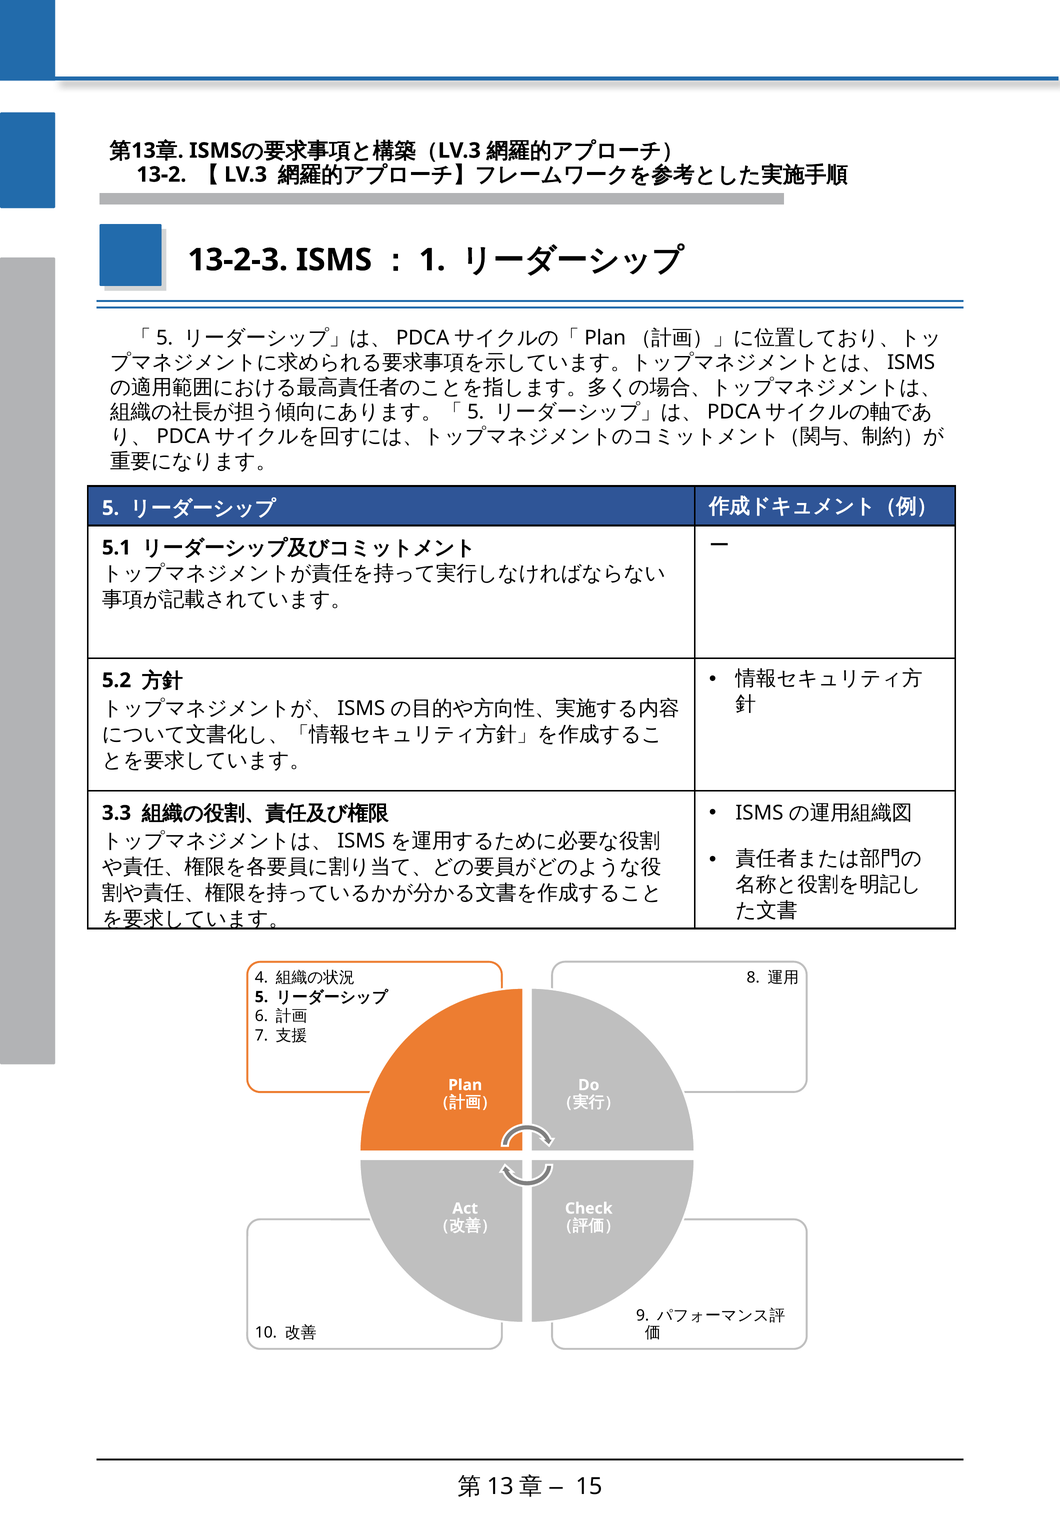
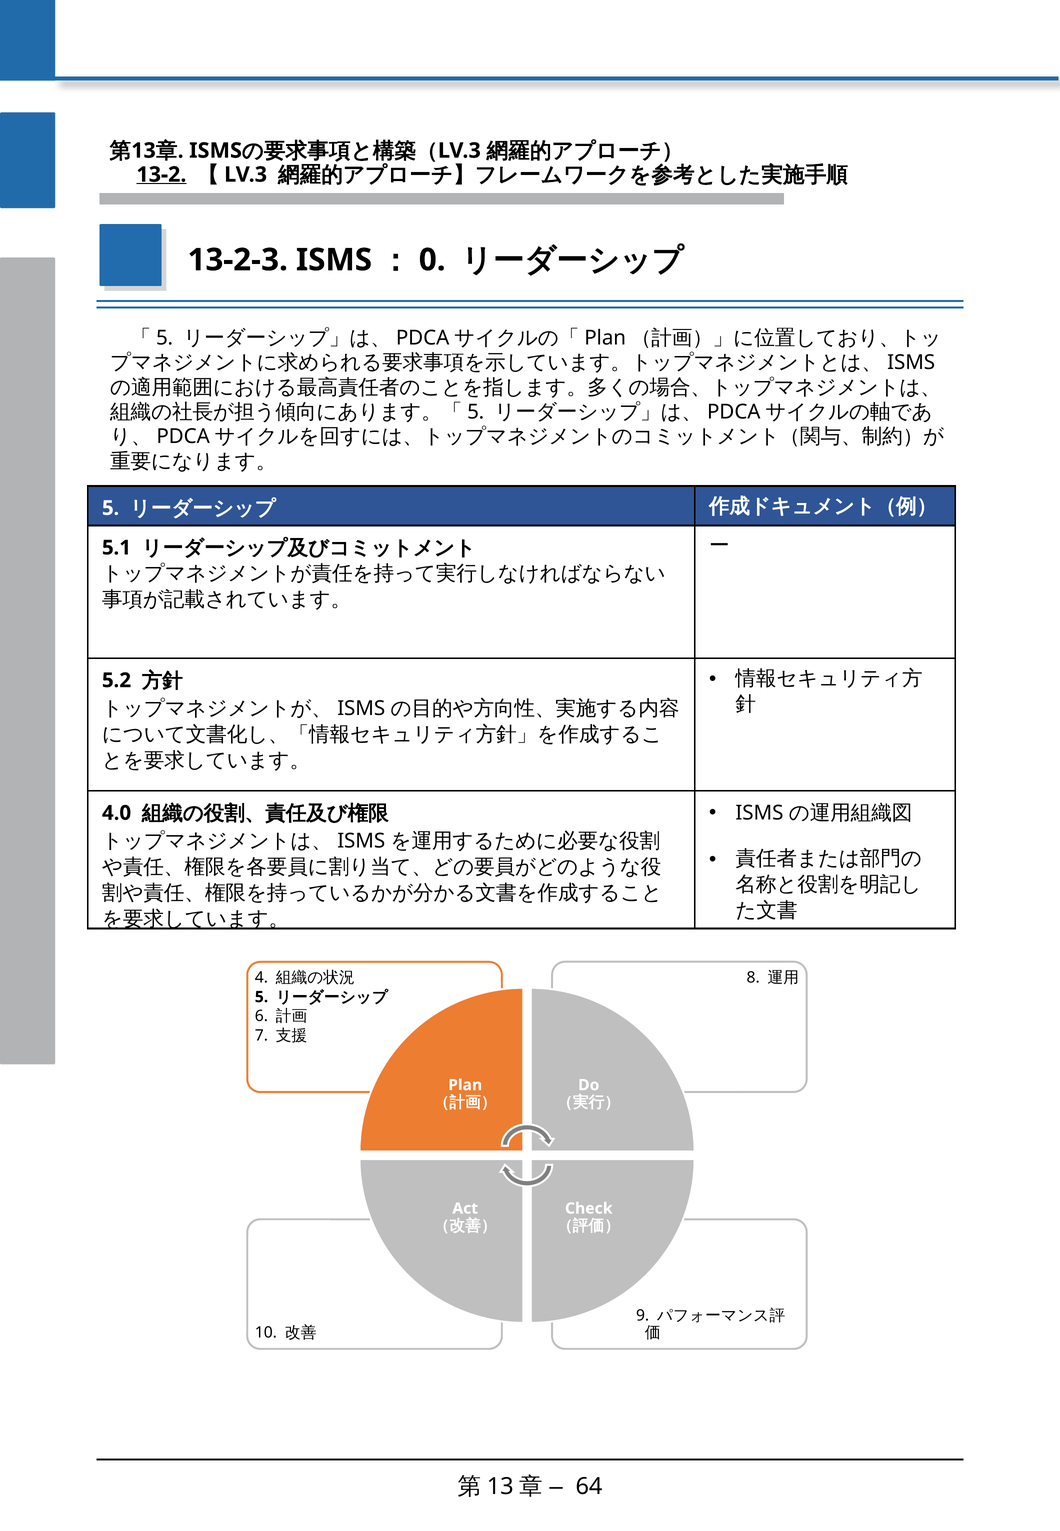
13-2 underline: none -> present (161, 175)
1: 1 -> 0 (432, 260)
3.3: 3.3 -> 4.0 (117, 813)
15: 15 -> 64 (589, 1487)
